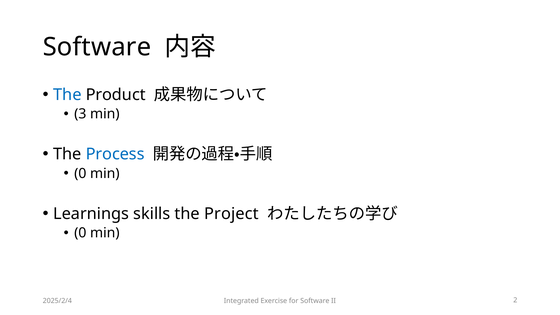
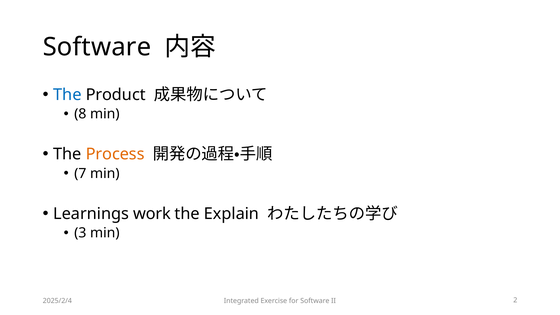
3: 3 -> 8 (80, 114)
Process colour: blue -> orange (115, 154)
0: 0 -> 7 (80, 174)
skills: skills -> work (152, 214)
Project: Project -> Explain (232, 214)
0: 0 -> 3 (80, 233)
